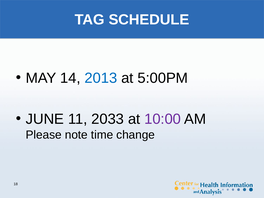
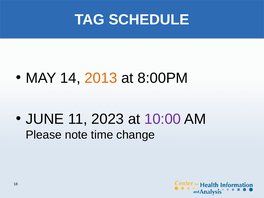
2013 colour: blue -> orange (101, 78)
5:00PM: 5:00PM -> 8:00PM (163, 78)
2033: 2033 -> 2023 (108, 119)
